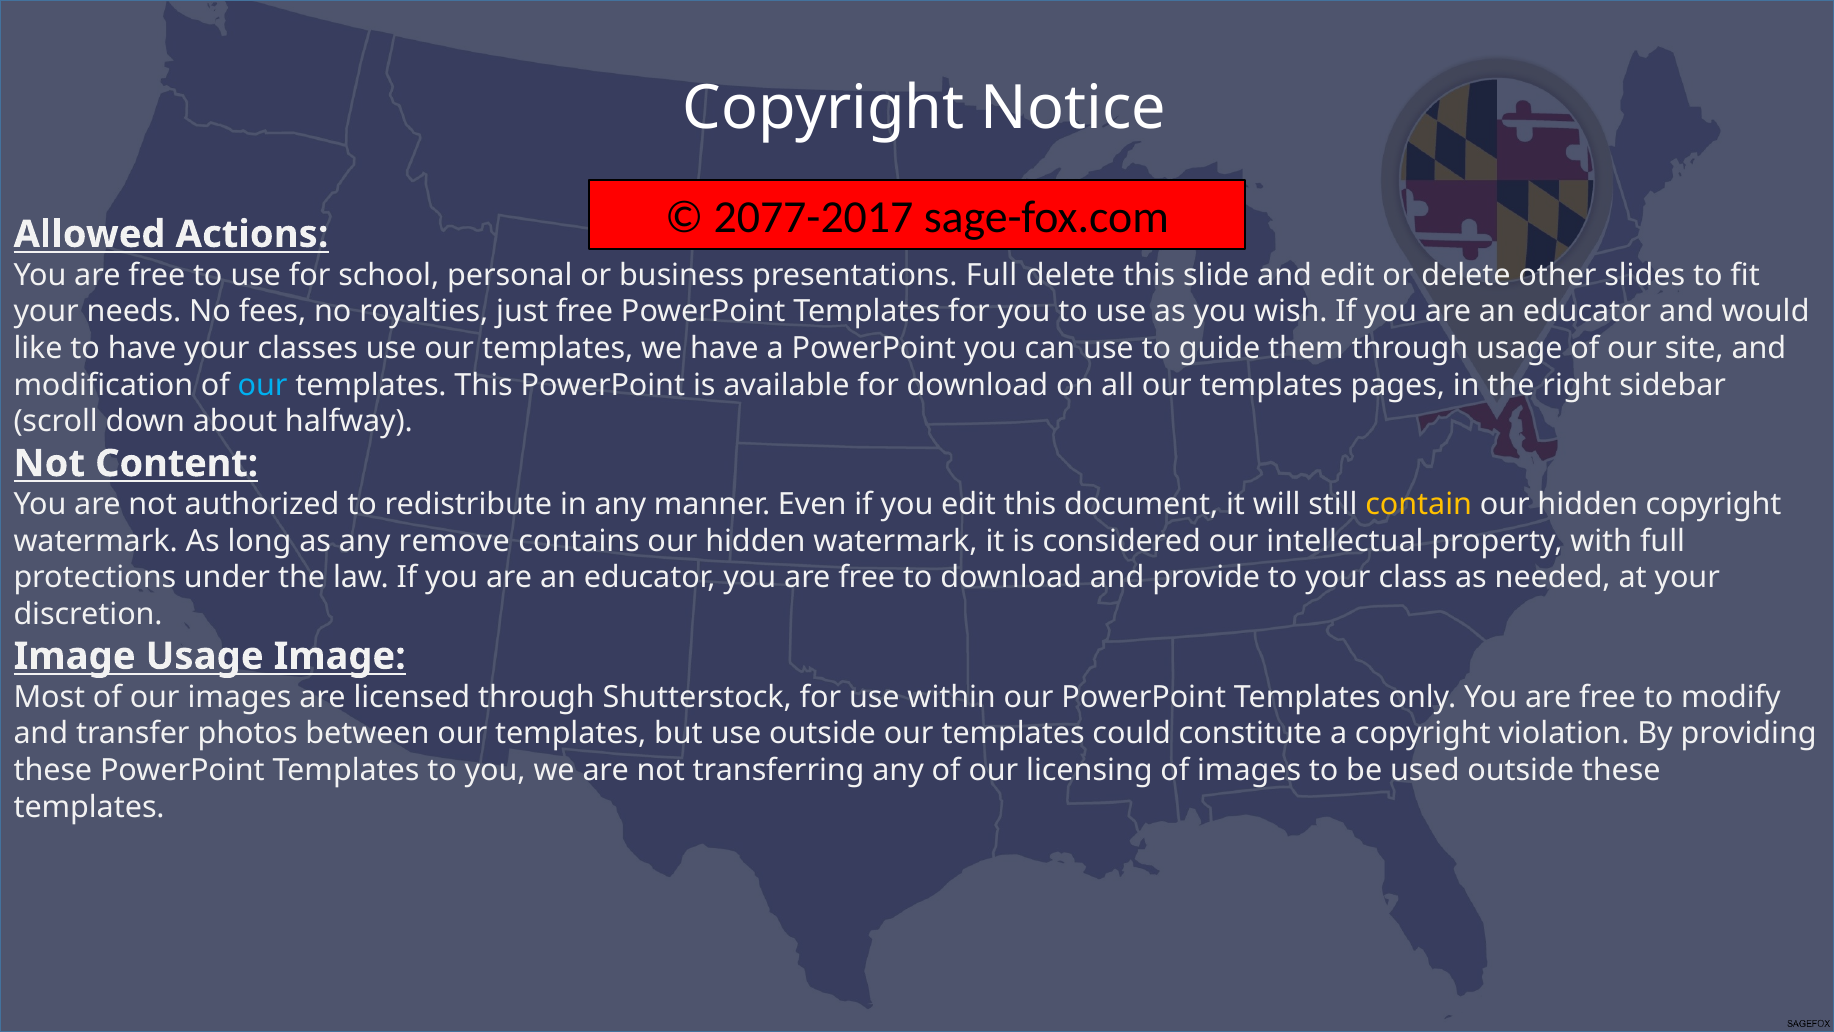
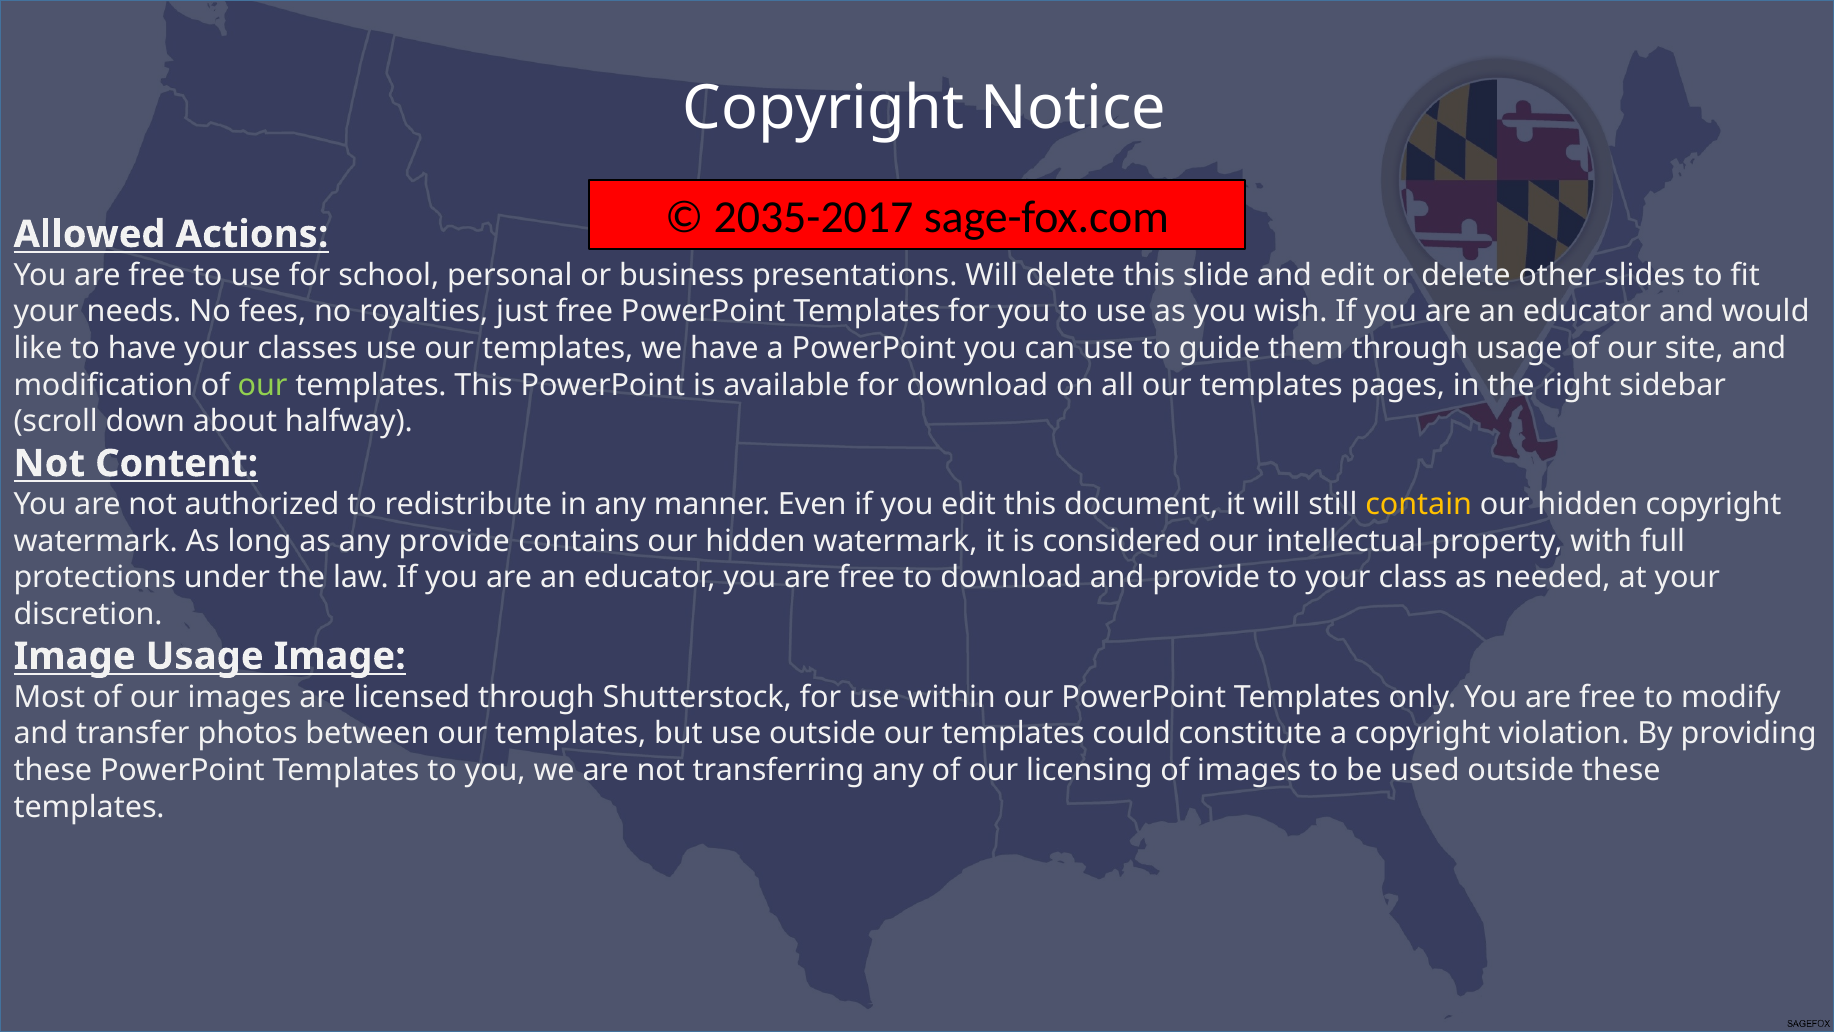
2077-2017: 2077-2017 -> 2035-2017 (813, 218)
presentations Full: Full -> Will (992, 275)
our colour: light blue -> light green (263, 385)
any remove: remove -> provide (454, 541)
